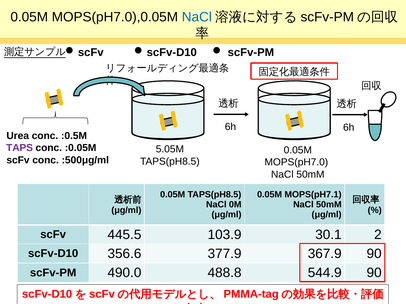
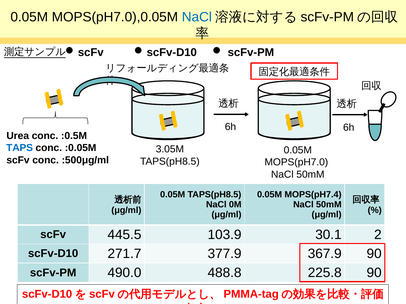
TAPS colour: purple -> blue (20, 148)
5.05M: 5.05M -> 3.05M (170, 150)
MOPS(pH7.1: MOPS(pH7.1 -> MOPS(pH7.4 (313, 195)
356.6: 356.6 -> 271.7 (124, 254)
544.9: 544.9 -> 225.8 (325, 273)
